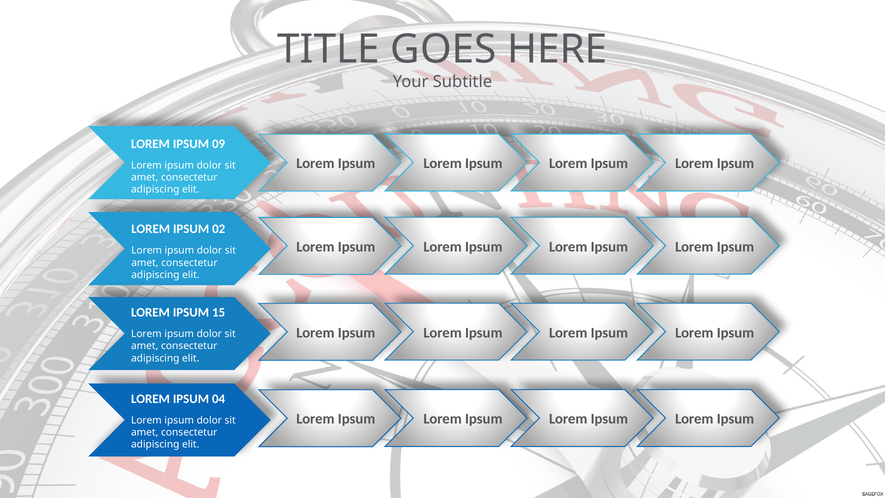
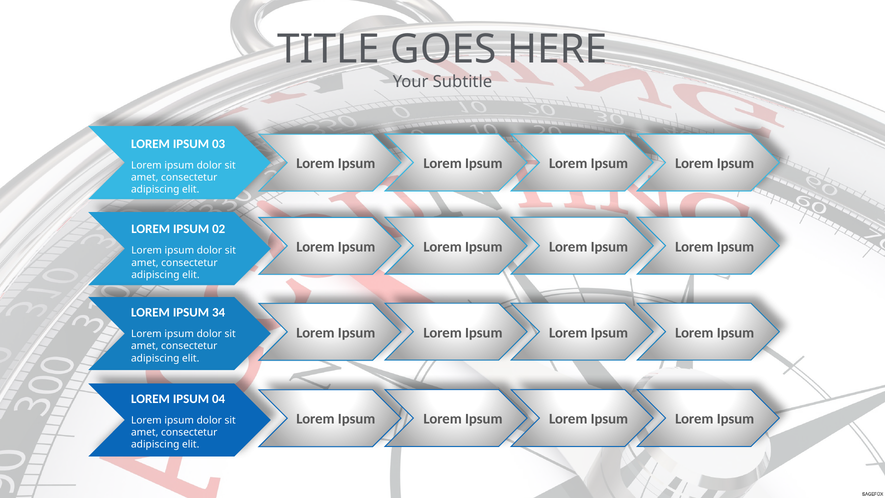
09: 09 -> 03 (219, 144)
15: 15 -> 34 (219, 312)
